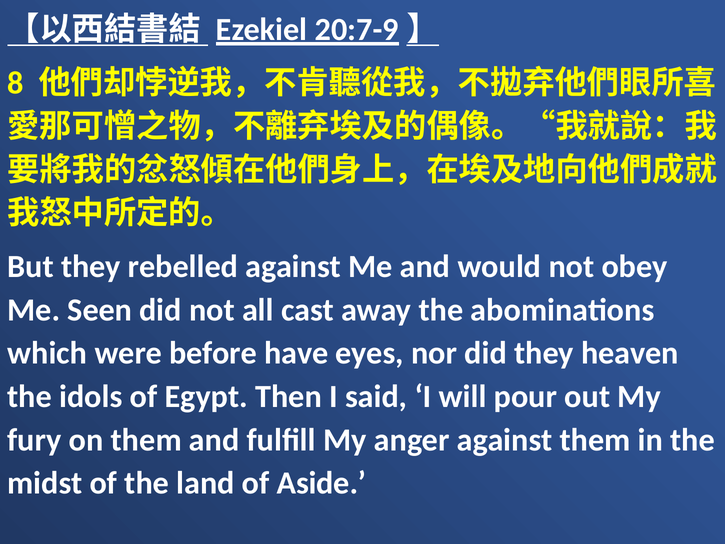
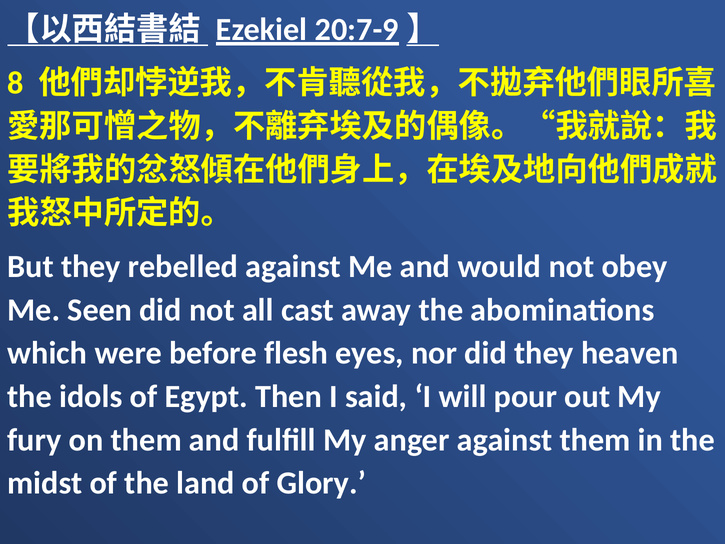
have: have -> flesh (296, 353)
Aside: Aside -> Glory (321, 483)
